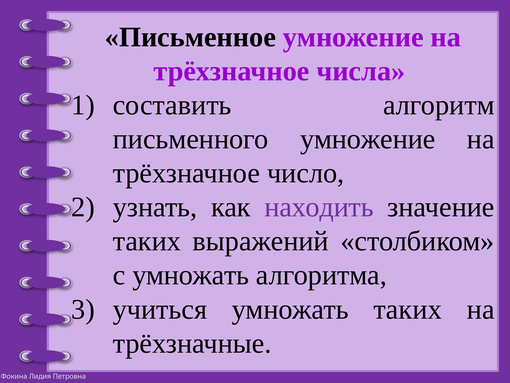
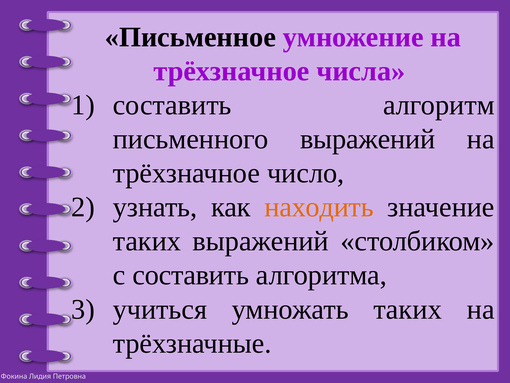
письменного умножение: умножение -> выражений (368, 139)
находить colour: purple -> orange (319, 207)
с умножать: умножать -> составить (191, 275)
